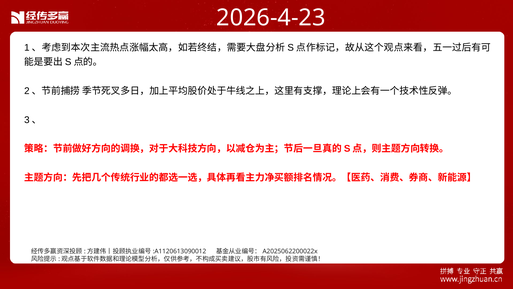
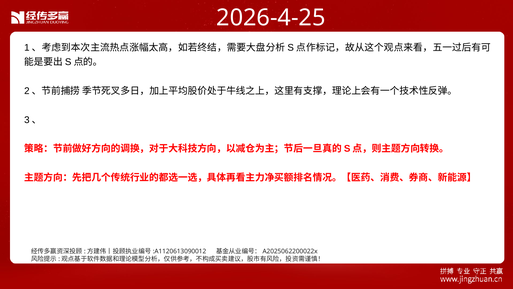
2026-4-23: 2026-4-23 -> 2026-4-25 (271, 18)
